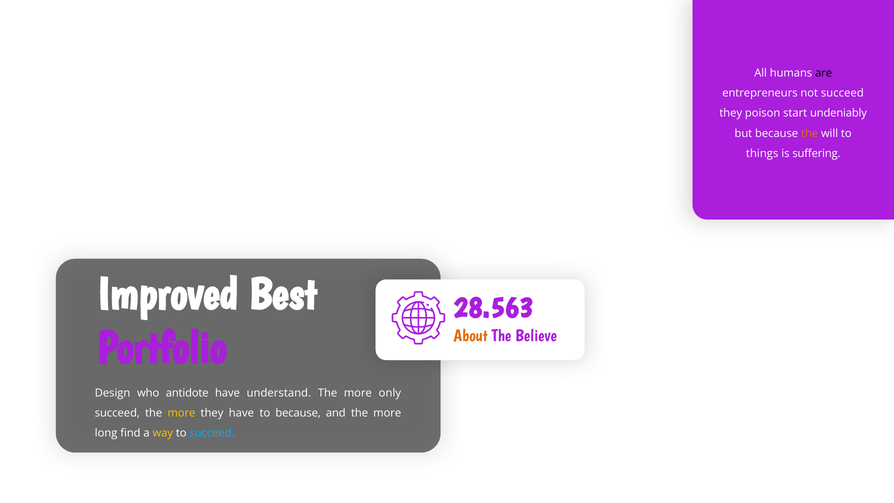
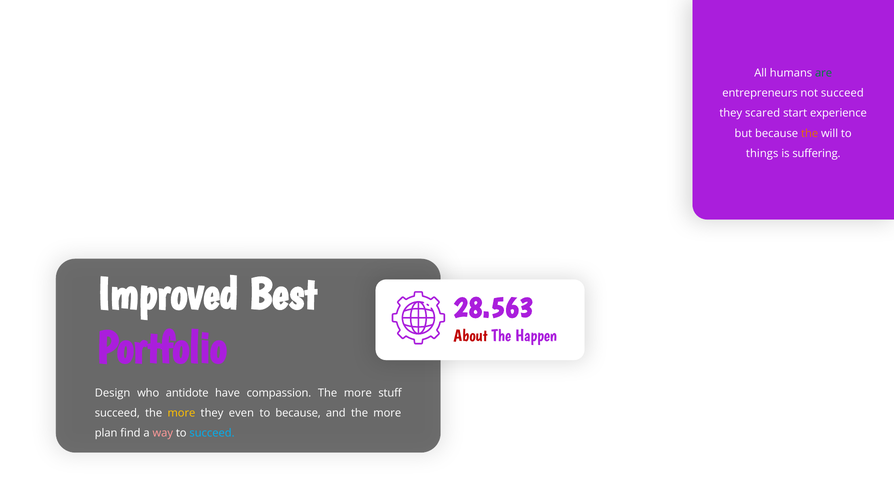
are colour: black -> green (824, 73)
poison: poison -> scared (763, 113)
undeniably: undeniably -> experience (838, 113)
About colour: orange -> red (471, 335)
Believe: Believe -> Happen (536, 335)
understand: understand -> compassion (279, 393)
only: only -> stuff (390, 393)
they have: have -> even (241, 413)
long: long -> plan (106, 433)
way colour: yellow -> pink (163, 433)
